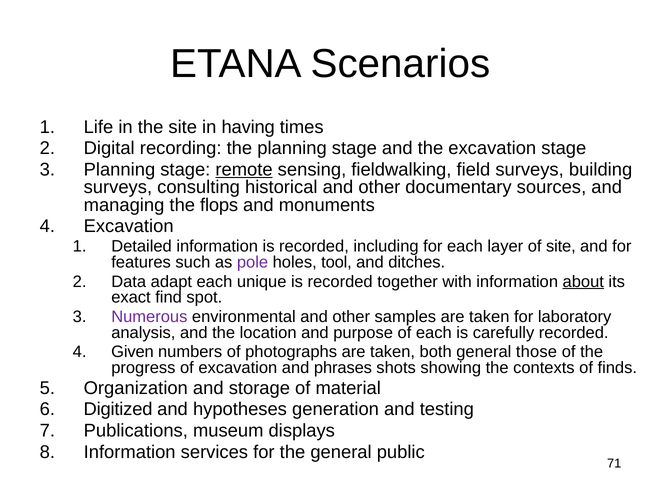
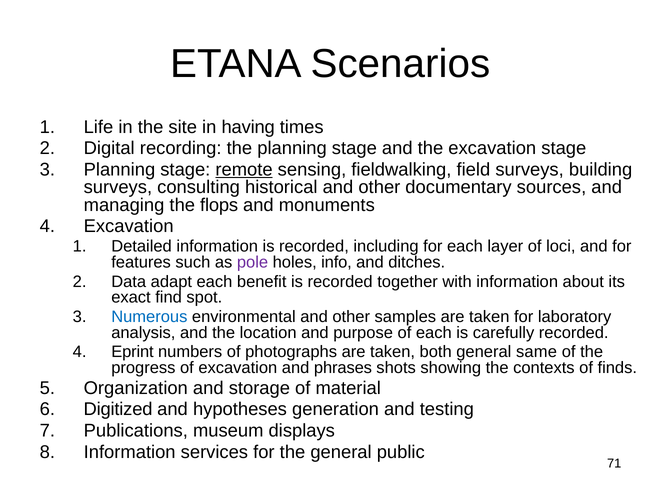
of site: site -> loci (561, 246)
tool: tool -> info (337, 262)
unique: unique -> benefit (262, 281)
about underline: present -> none (583, 281)
Numerous colour: purple -> blue (149, 317)
Given: Given -> Eprint (132, 352)
those: those -> same (536, 352)
